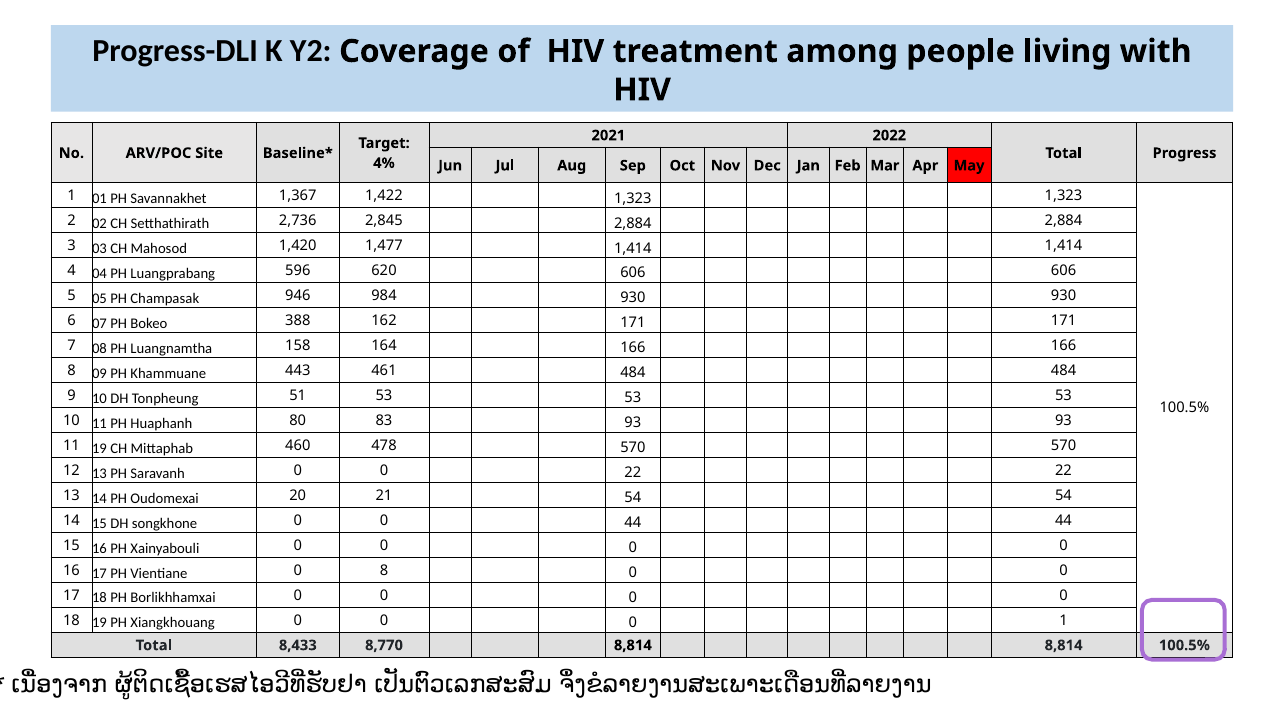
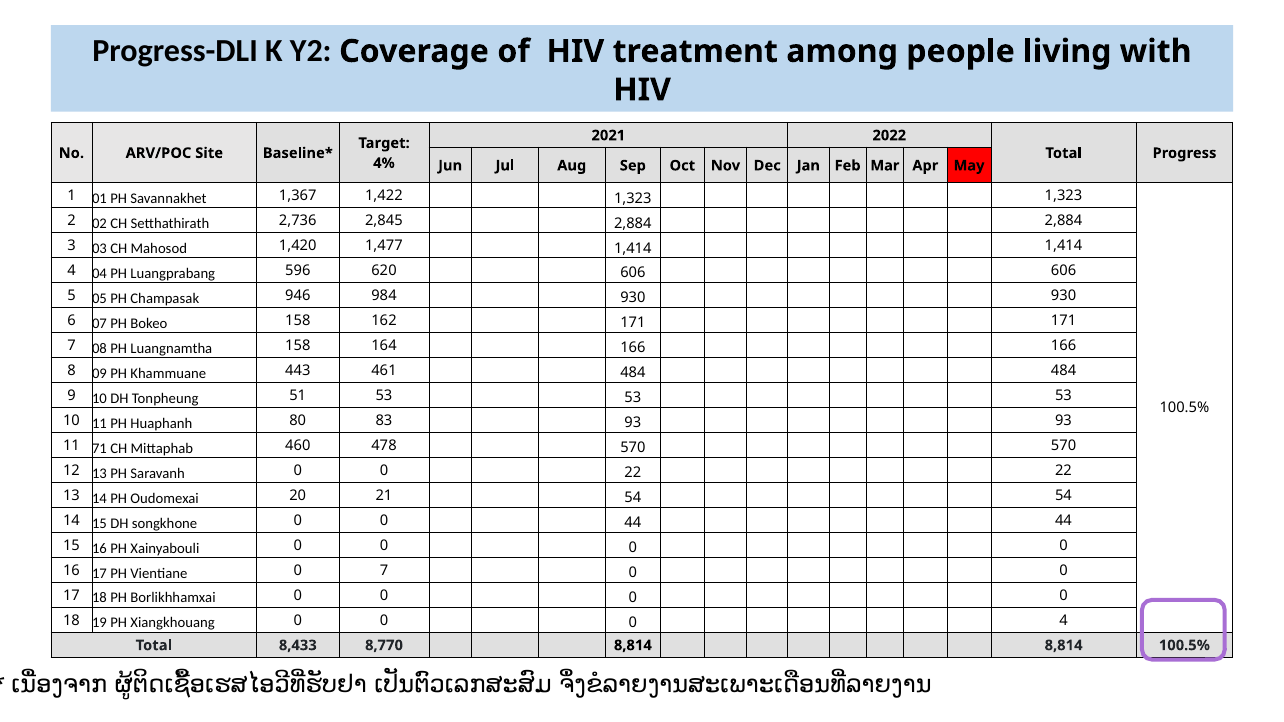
Bokeo 388: 388 -> 158 (298, 321)
11 19: 19 -> 71 (99, 448)
0 8: 8 -> 7 (384, 571)
1: 1 -> 4 (1064, 621)
